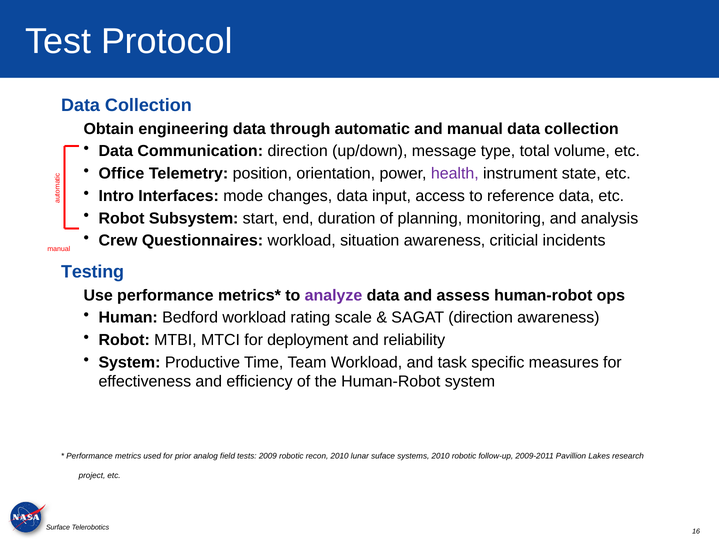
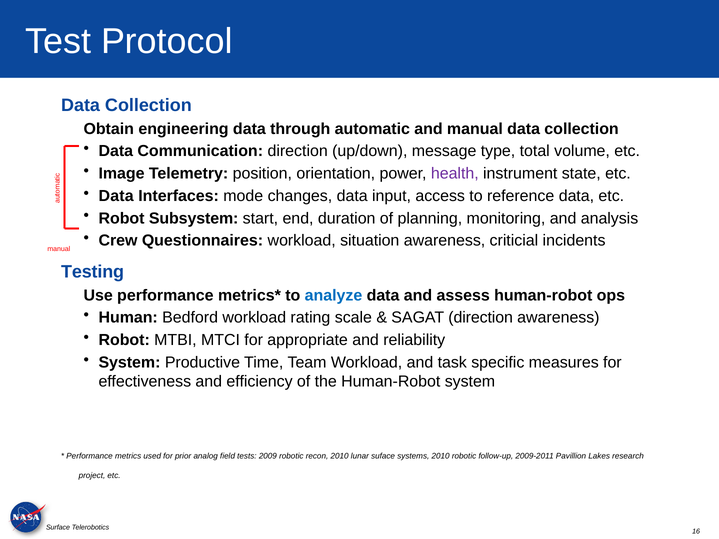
Office: Office -> Image (122, 174)
Intro: Intro -> Data (116, 196)
analyze colour: purple -> blue (333, 295)
deployment: deployment -> appropriate (308, 340)
